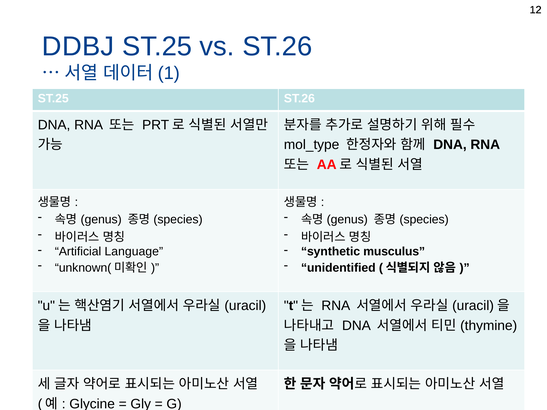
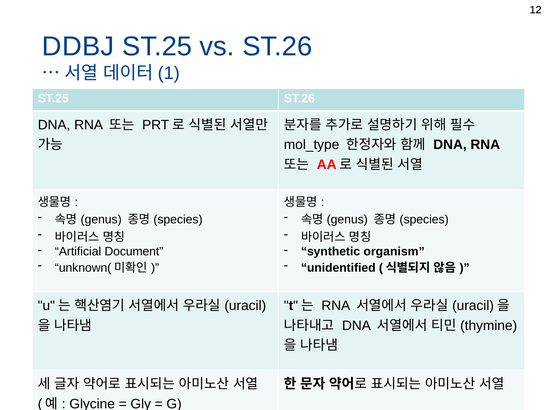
Language: Language -> Document (134, 252)
musculus: musculus -> organism (394, 252)
